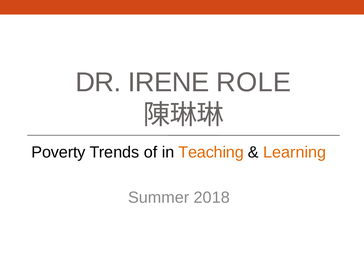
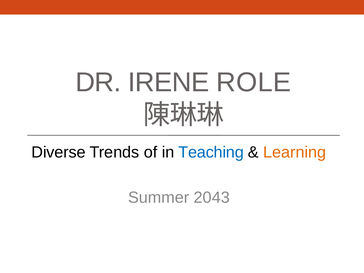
Poverty: Poverty -> Diverse (58, 152)
Teaching colour: orange -> blue (211, 152)
2018: 2018 -> 2043 (212, 198)
